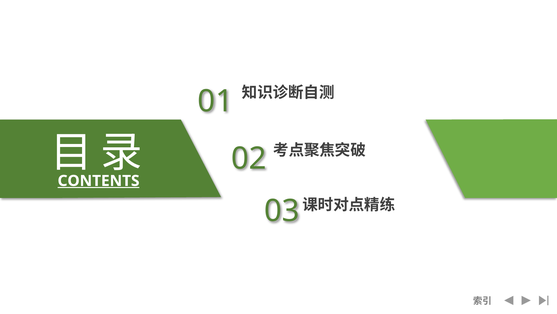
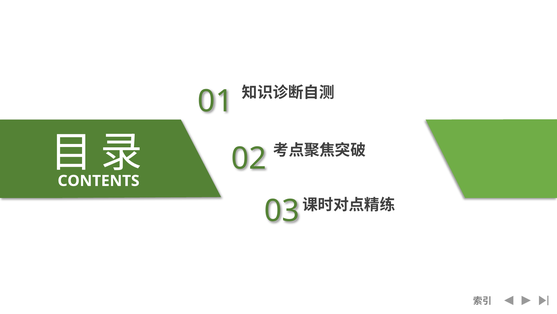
CONTENTS underline: present -> none (99, 181)
